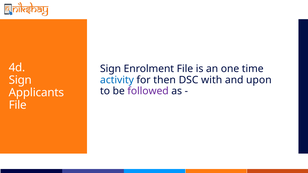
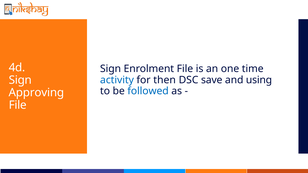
with: with -> save (212, 80)
upon: upon -> using (259, 80)
followed colour: purple -> blue (148, 91)
Applicants: Applicants -> Approving (36, 93)
